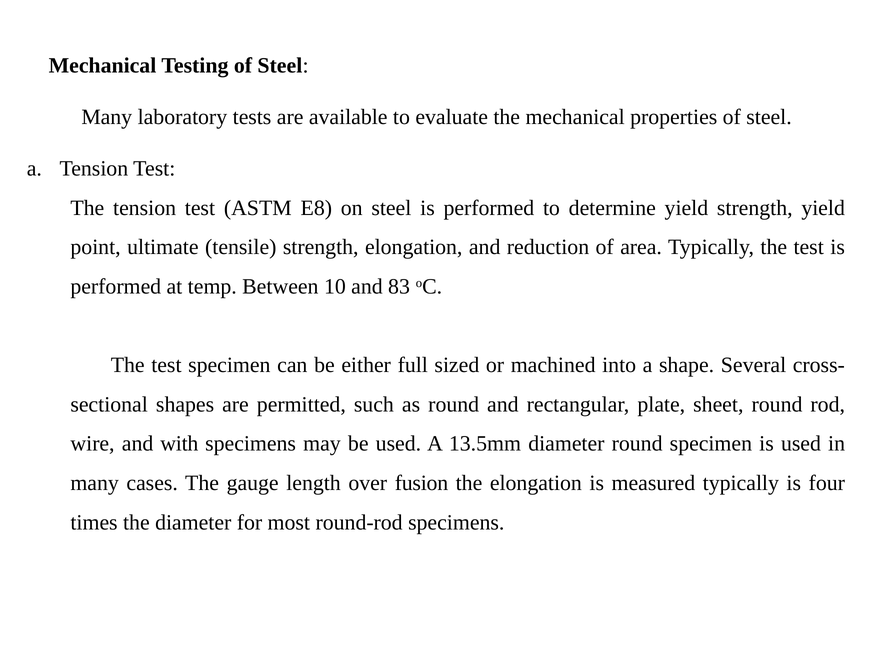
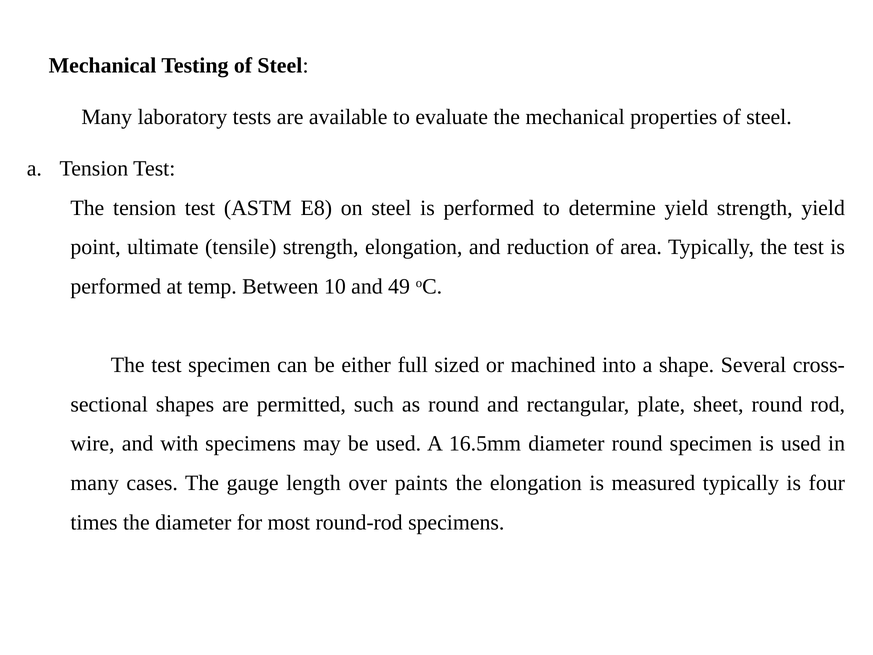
83: 83 -> 49 (399, 286)
13.5mm: 13.5mm -> 16.5mm (485, 444)
fusion: fusion -> paints (421, 483)
